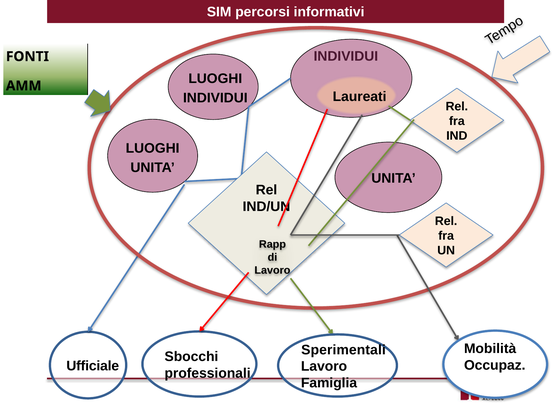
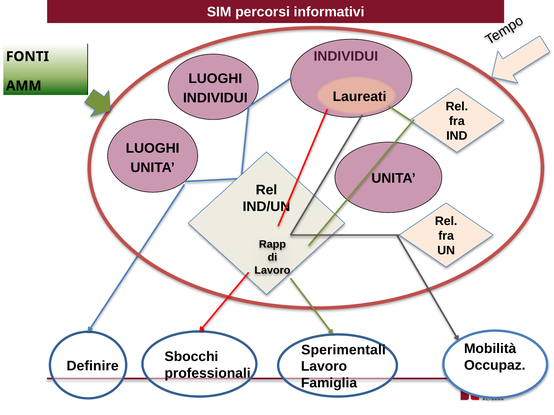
Ufficiale: Ufficiale -> Definire (93, 366)
